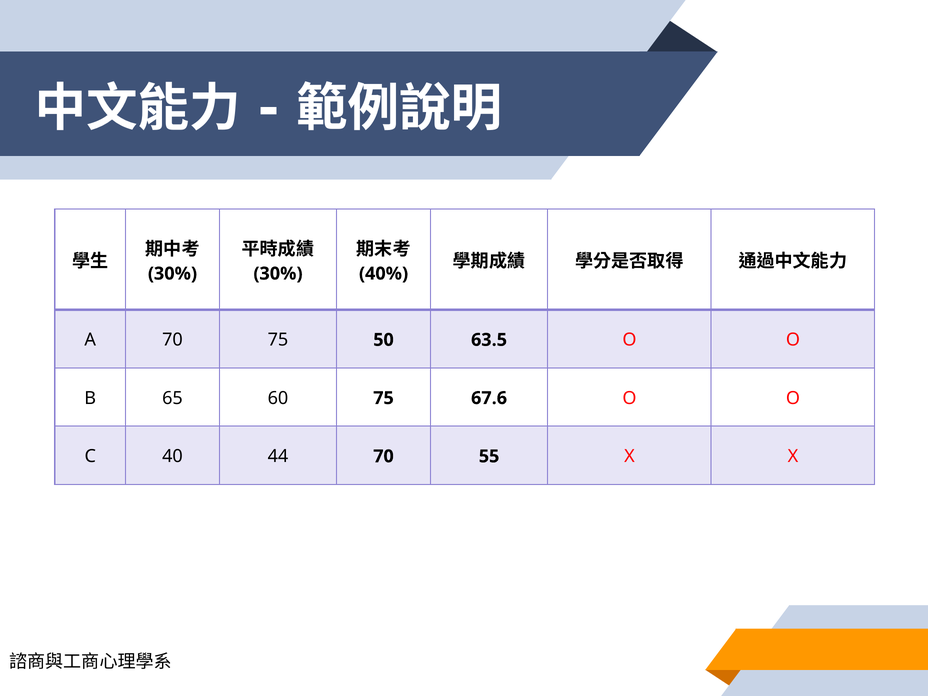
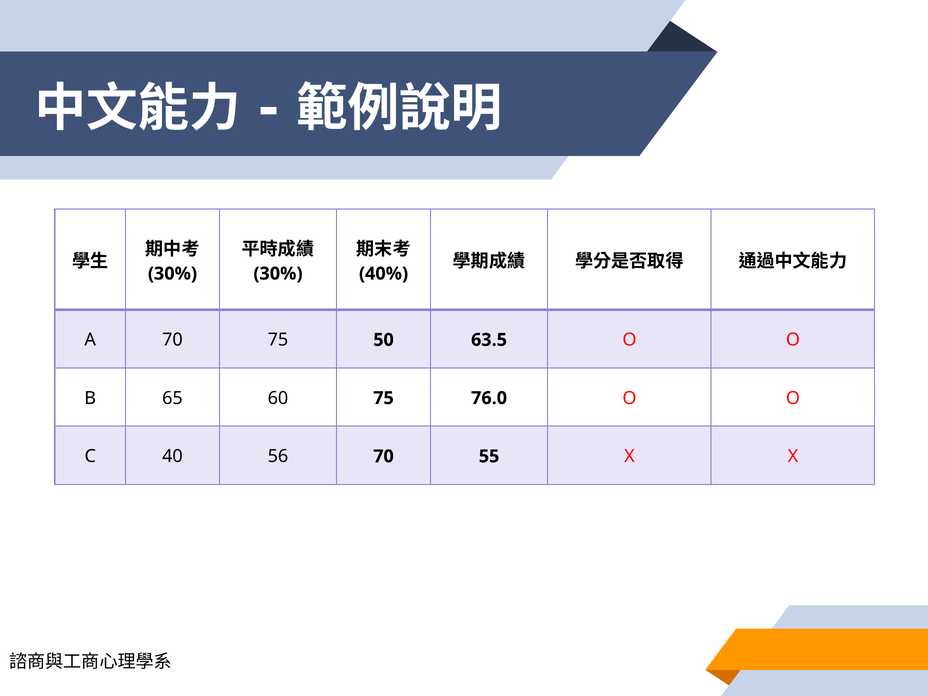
67.6: 67.6 -> 76.0 (489, 398)
44: 44 -> 56 (278, 456)
